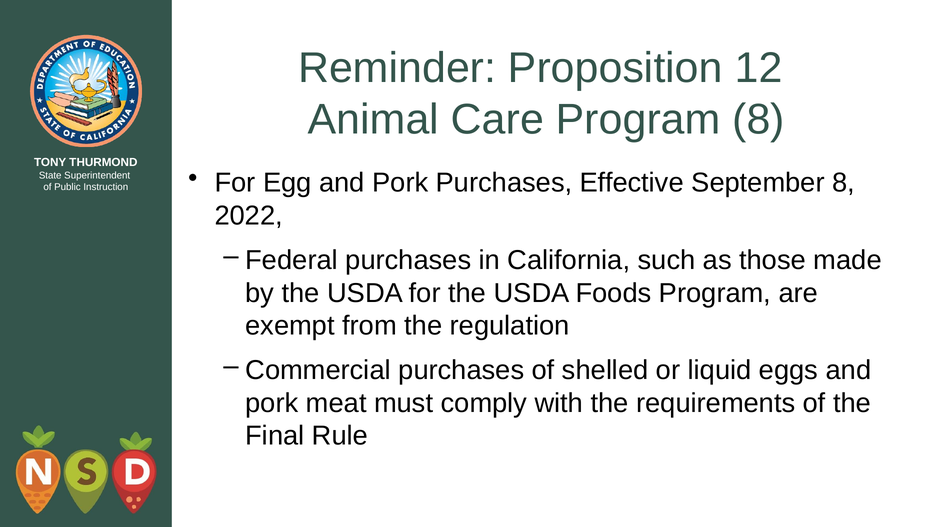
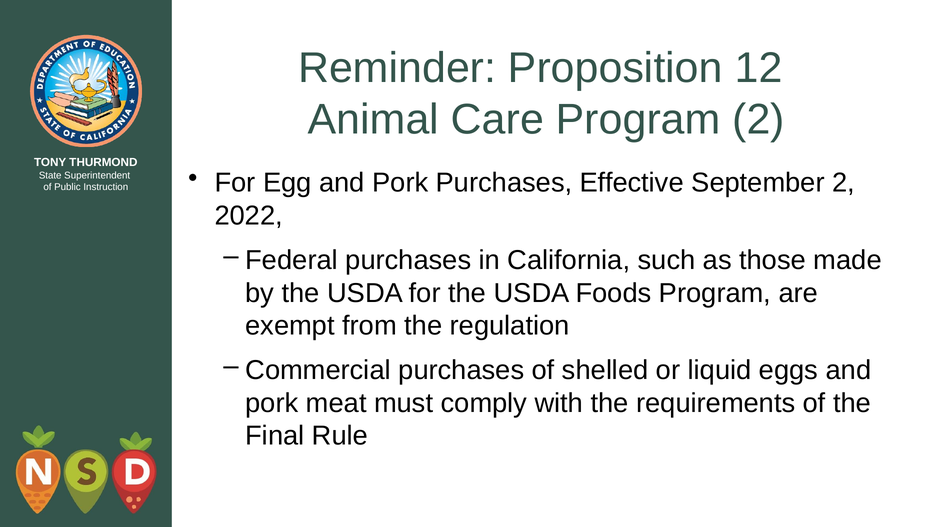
Program 8: 8 -> 2 (759, 120)
September 8: 8 -> 2 (844, 183)
